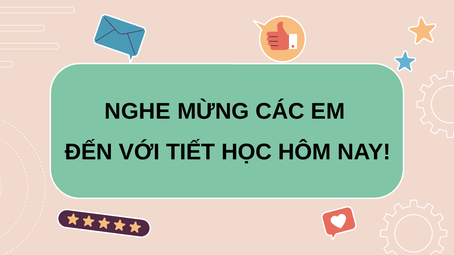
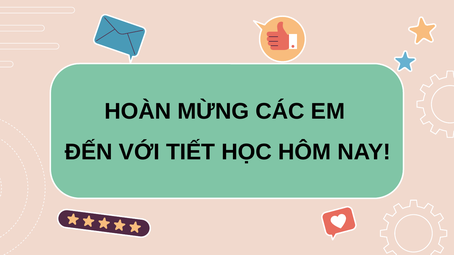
NGHE: NGHE -> HOÀN (138, 112)
